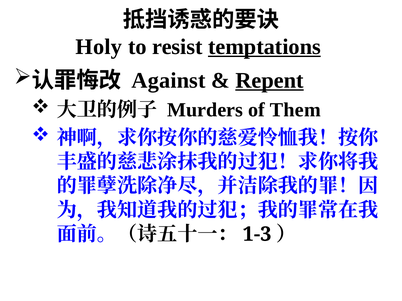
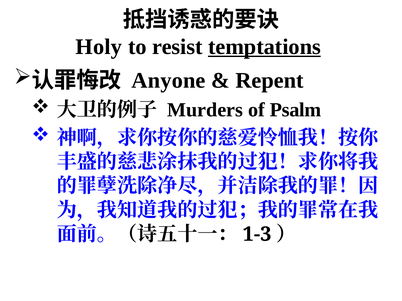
Against: Against -> Anyone (168, 81)
Repent underline: present -> none (269, 81)
Them: Them -> Psalm (296, 110)
